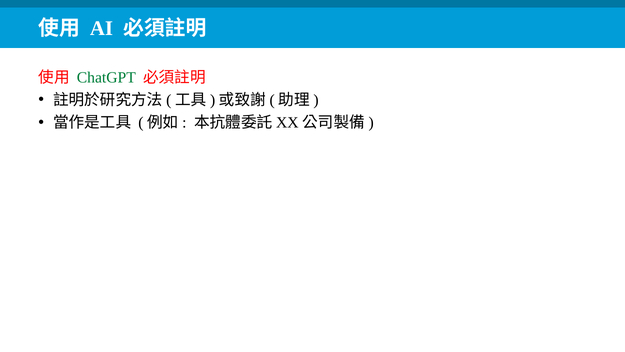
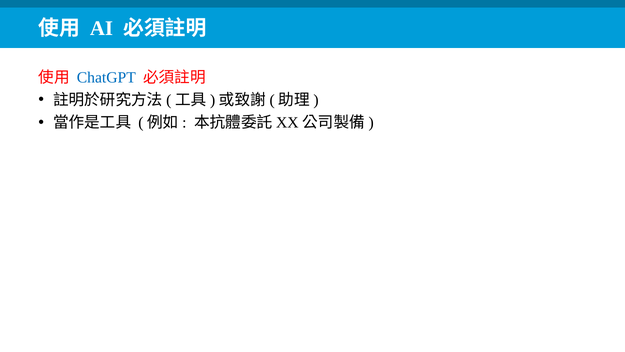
ChatGPT colour: green -> blue (106, 77)
